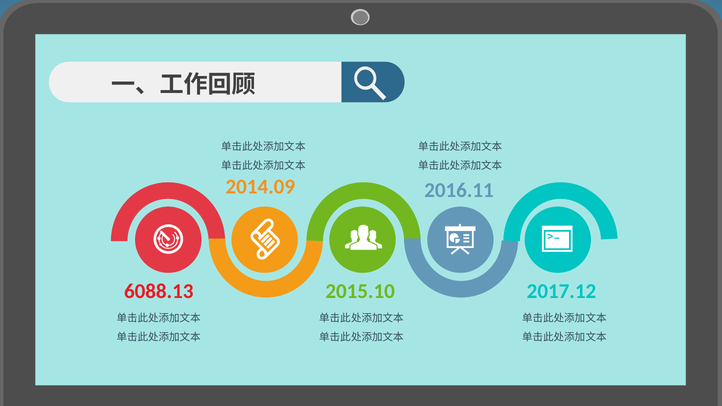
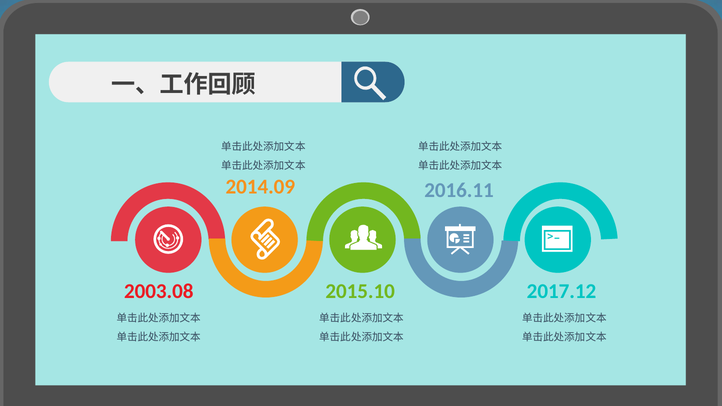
6088.13: 6088.13 -> 2003.08 (159, 291)
